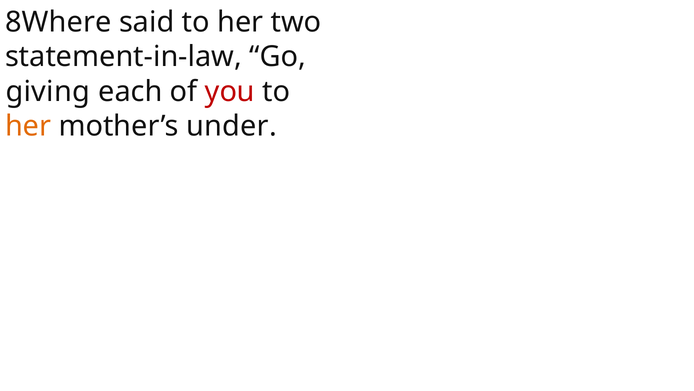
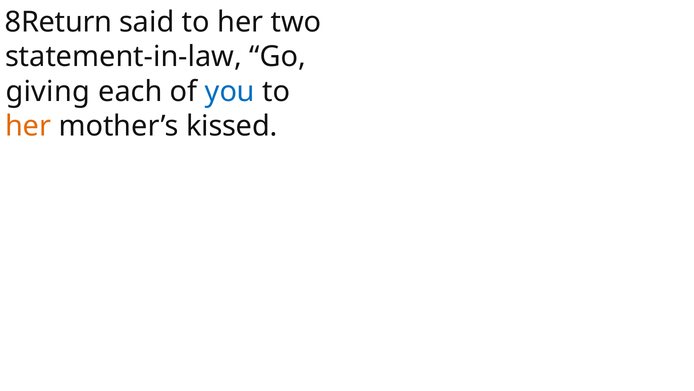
8Where: 8Where -> 8Return (59, 22)
you colour: red -> blue (230, 91)
under: under -> kissed (232, 126)
